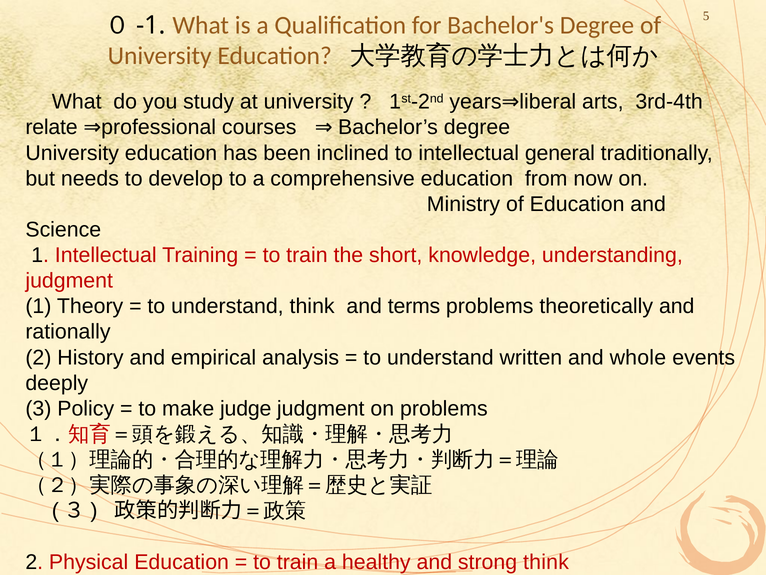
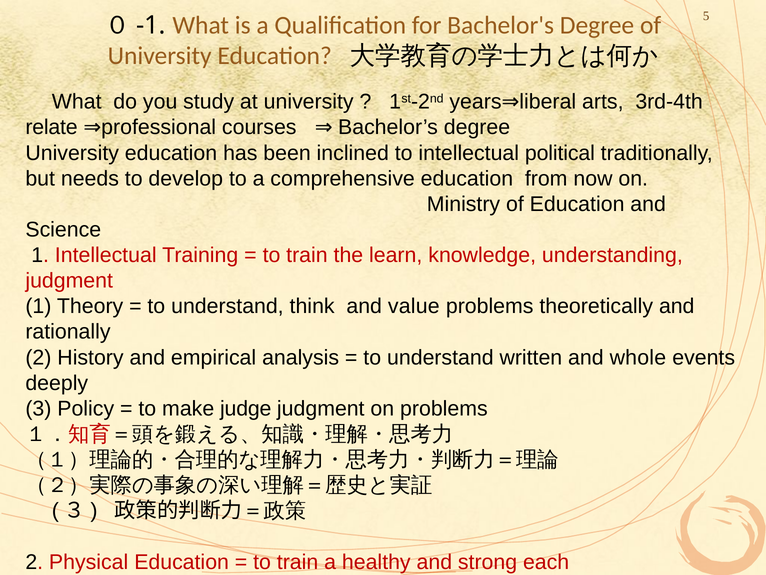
general: general -> political (560, 153)
short: short -> learn (396, 255)
terms: terms -> value (414, 306)
strong think: think -> each (546, 562)
